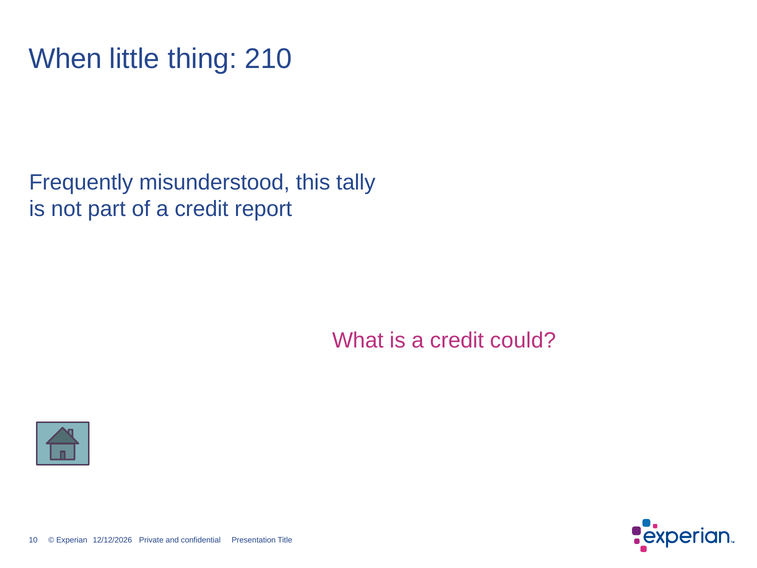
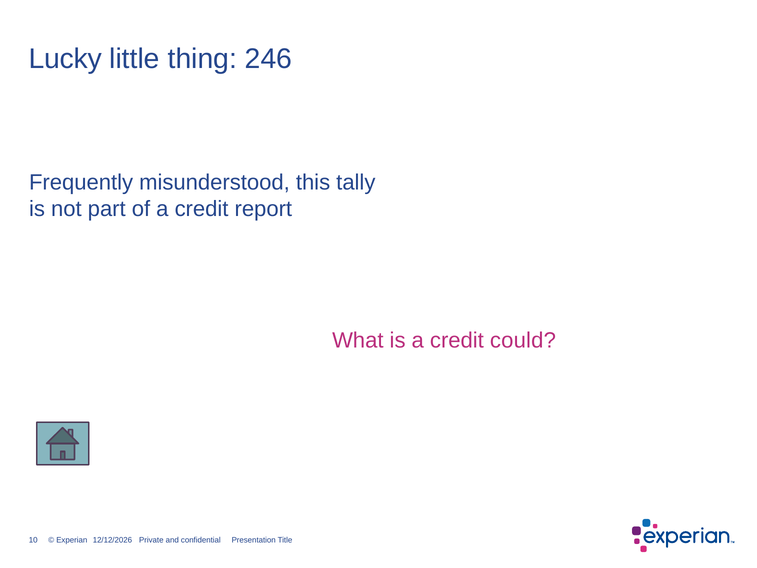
When: When -> Lucky (65, 59)
210: 210 -> 246 (269, 59)
